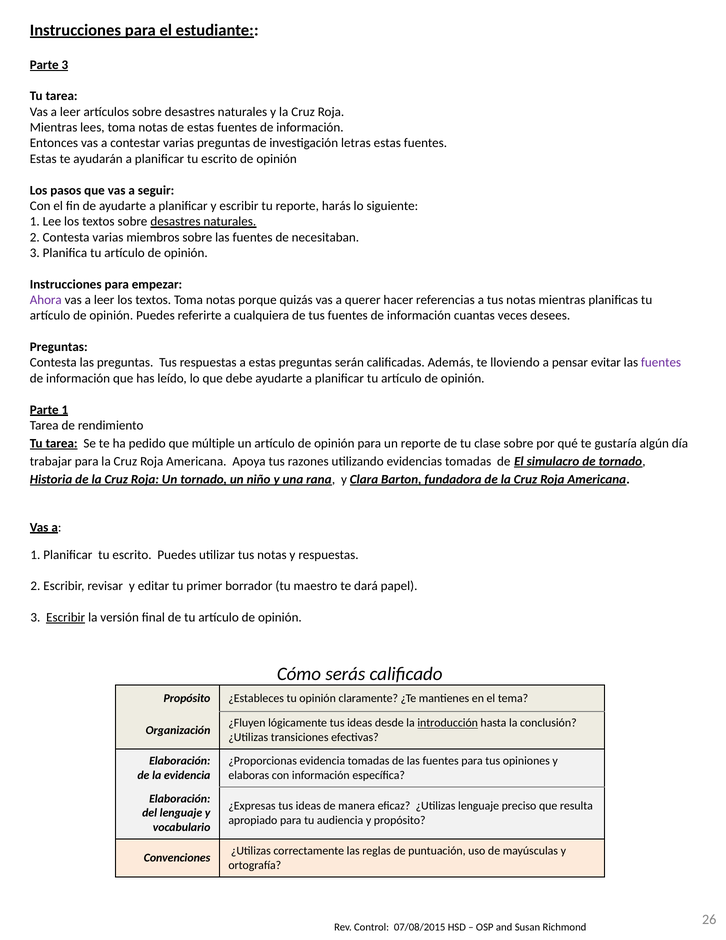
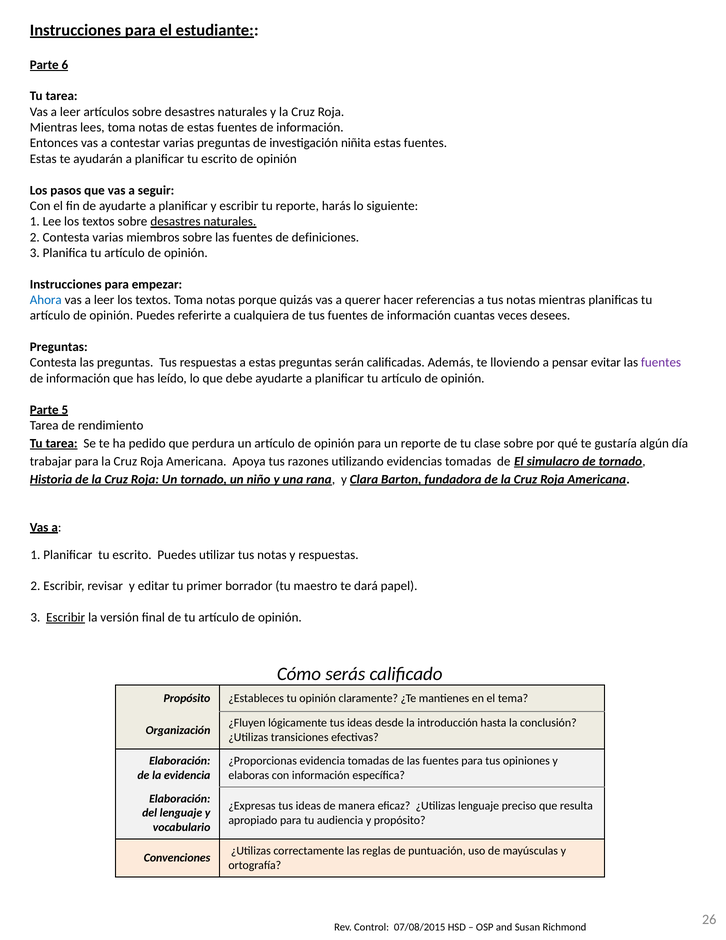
Parte 3: 3 -> 6 (65, 65)
letras: letras -> niñita (356, 143)
necesitaban: necesitaban -> definiciones (325, 237)
Ahora colour: purple -> blue (46, 300)
Parte 1: 1 -> 5 (65, 410)
múltiple: múltiple -> perdura (213, 443)
introducción underline: present -> none (448, 723)
